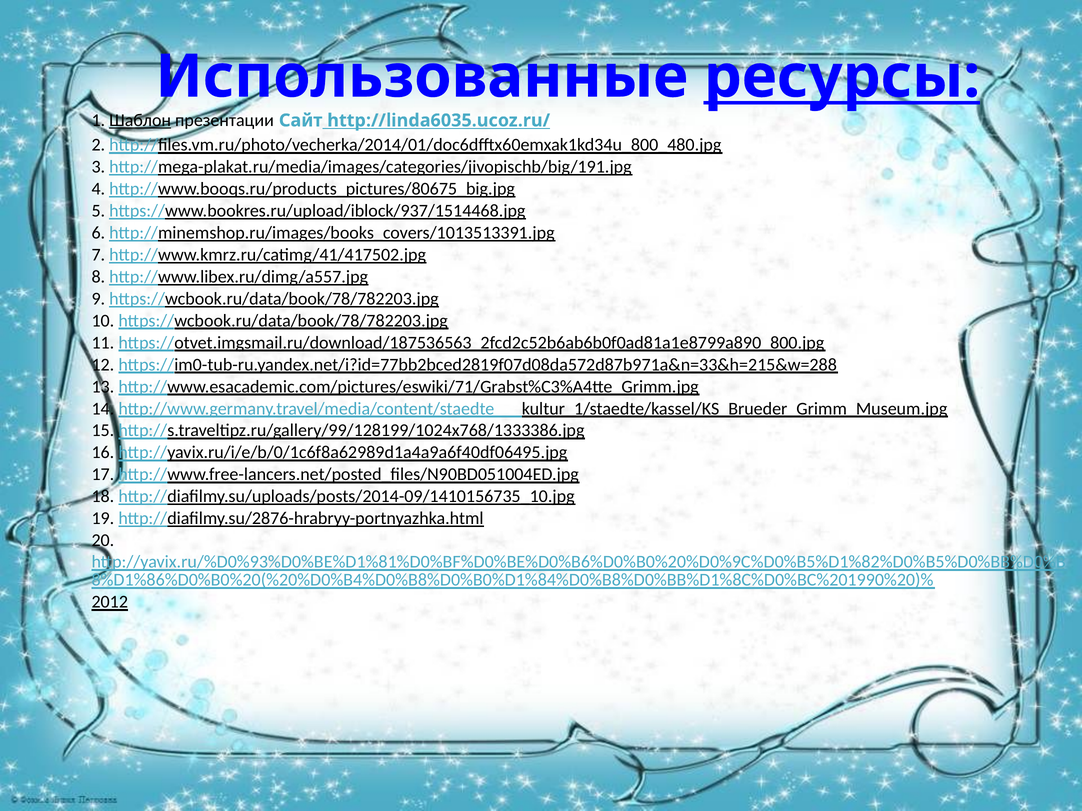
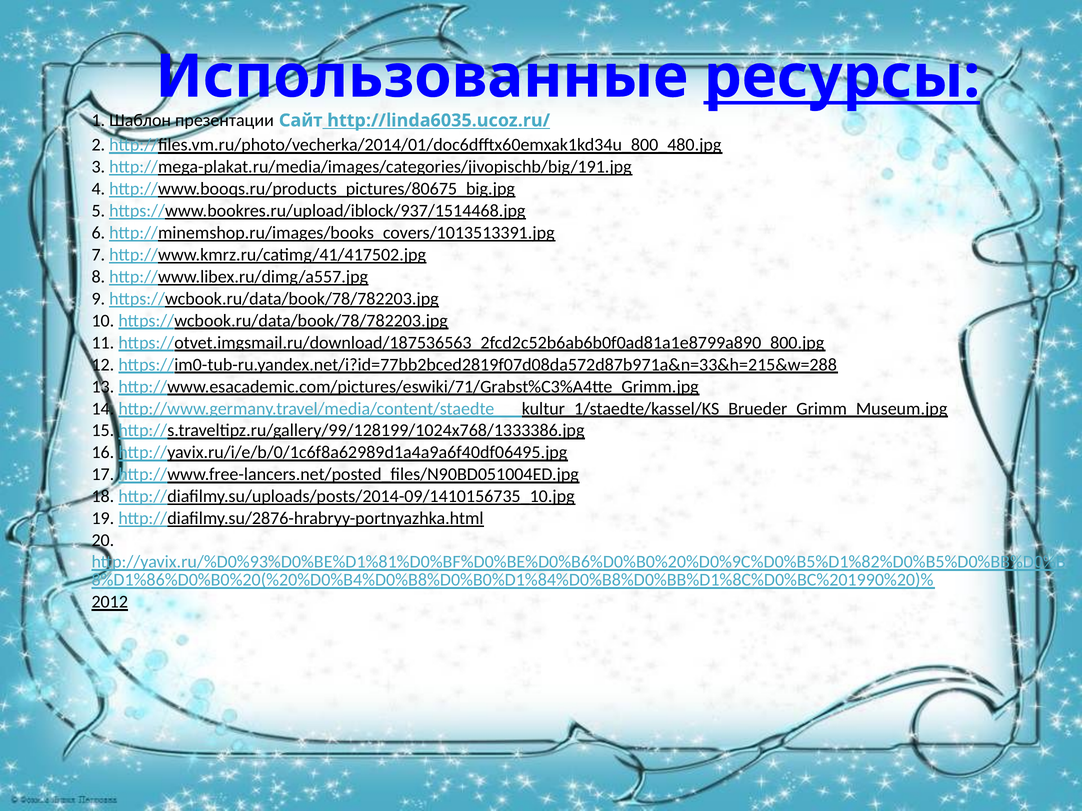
Шаблон underline: present -> none (140, 121)
